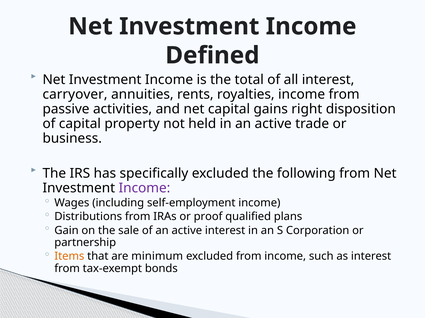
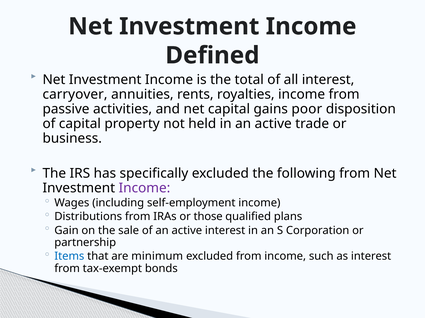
right: right -> poor (307, 109)
proof: proof -> those (208, 217)
Items colour: orange -> blue (69, 257)
